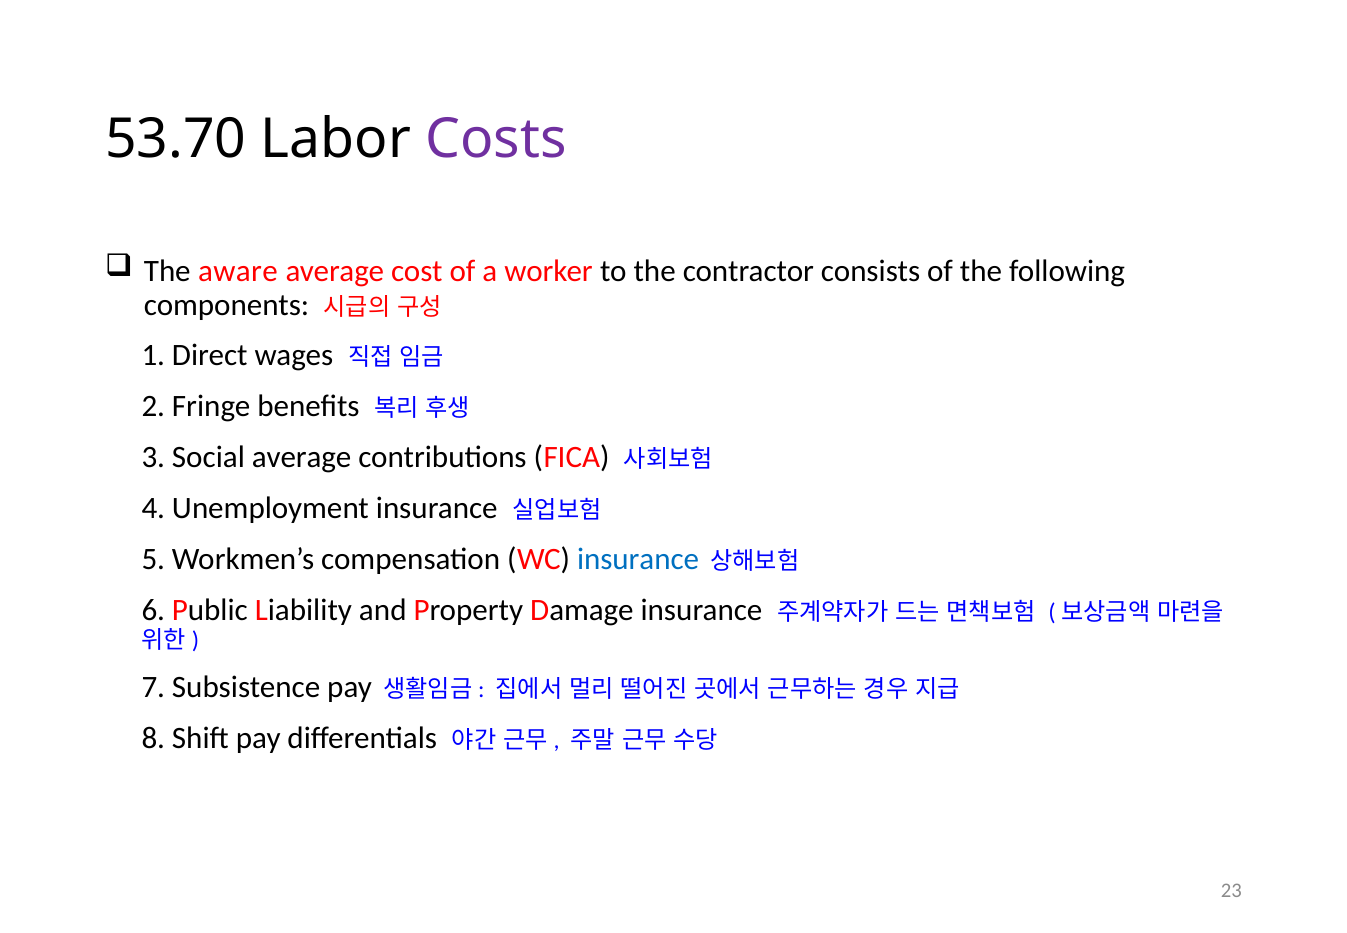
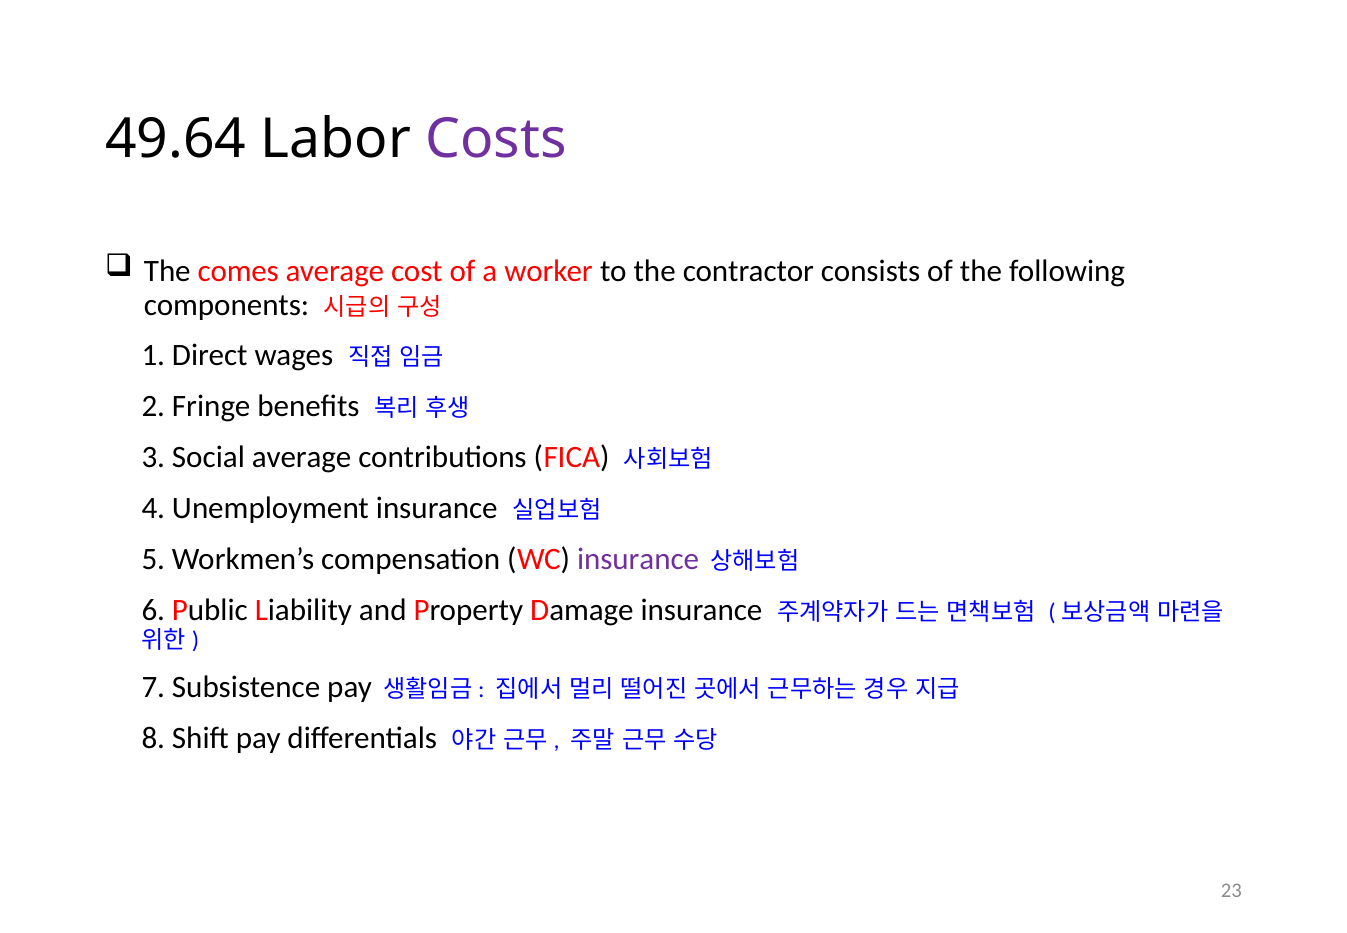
53.70: 53.70 -> 49.64 (176, 139)
aware: aware -> comes (238, 271)
insurance colour: blue -> purple (638, 559)
